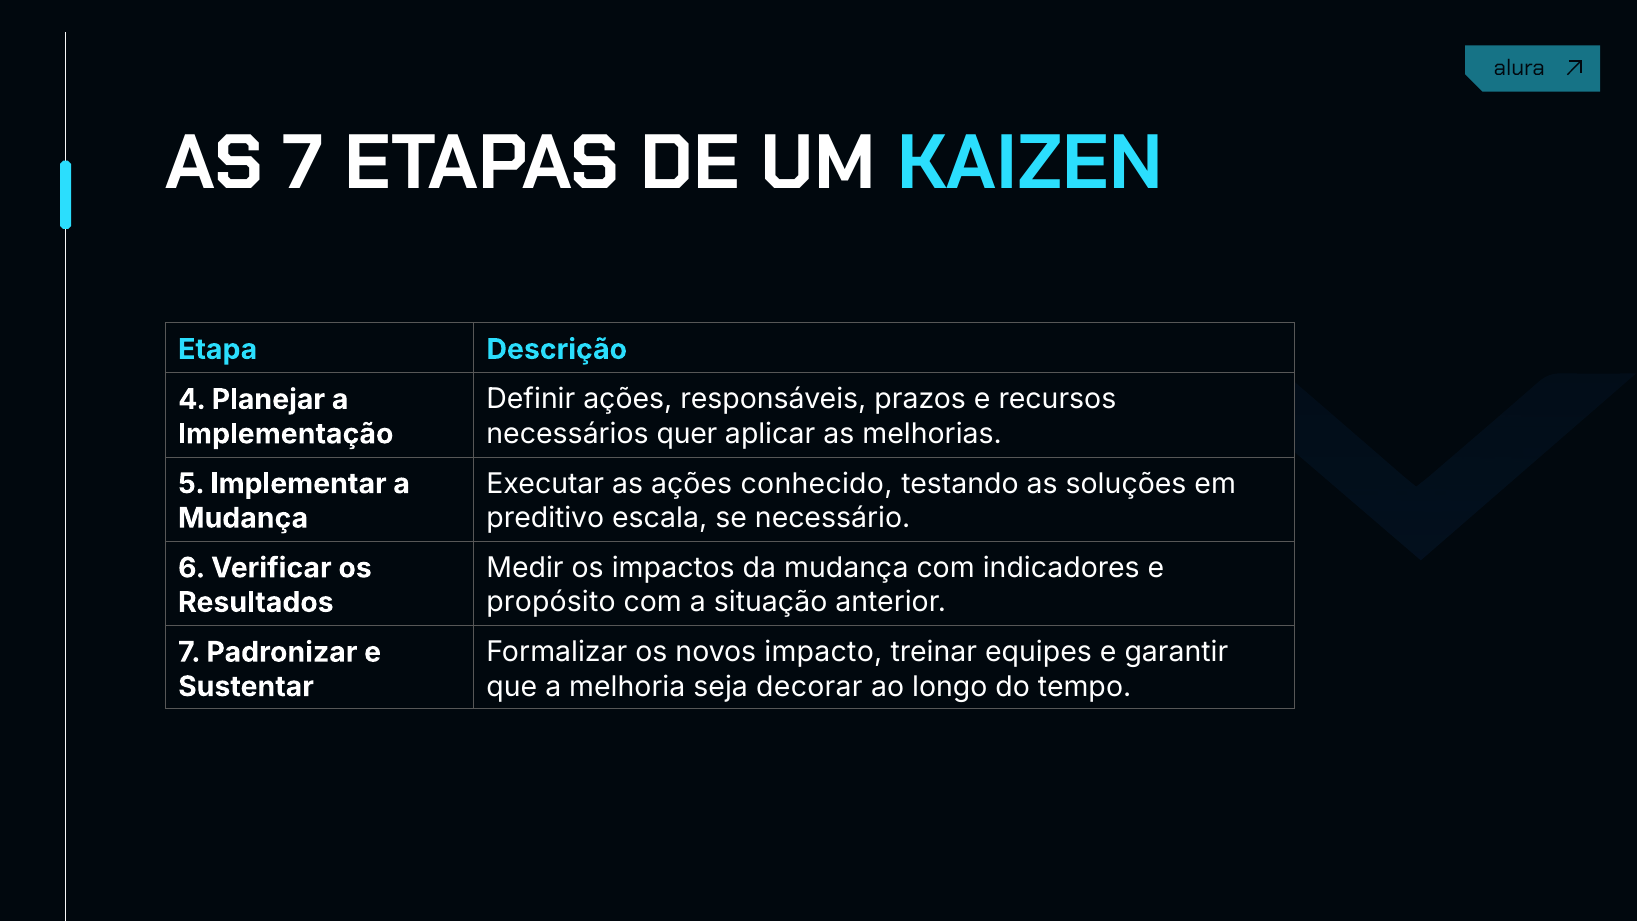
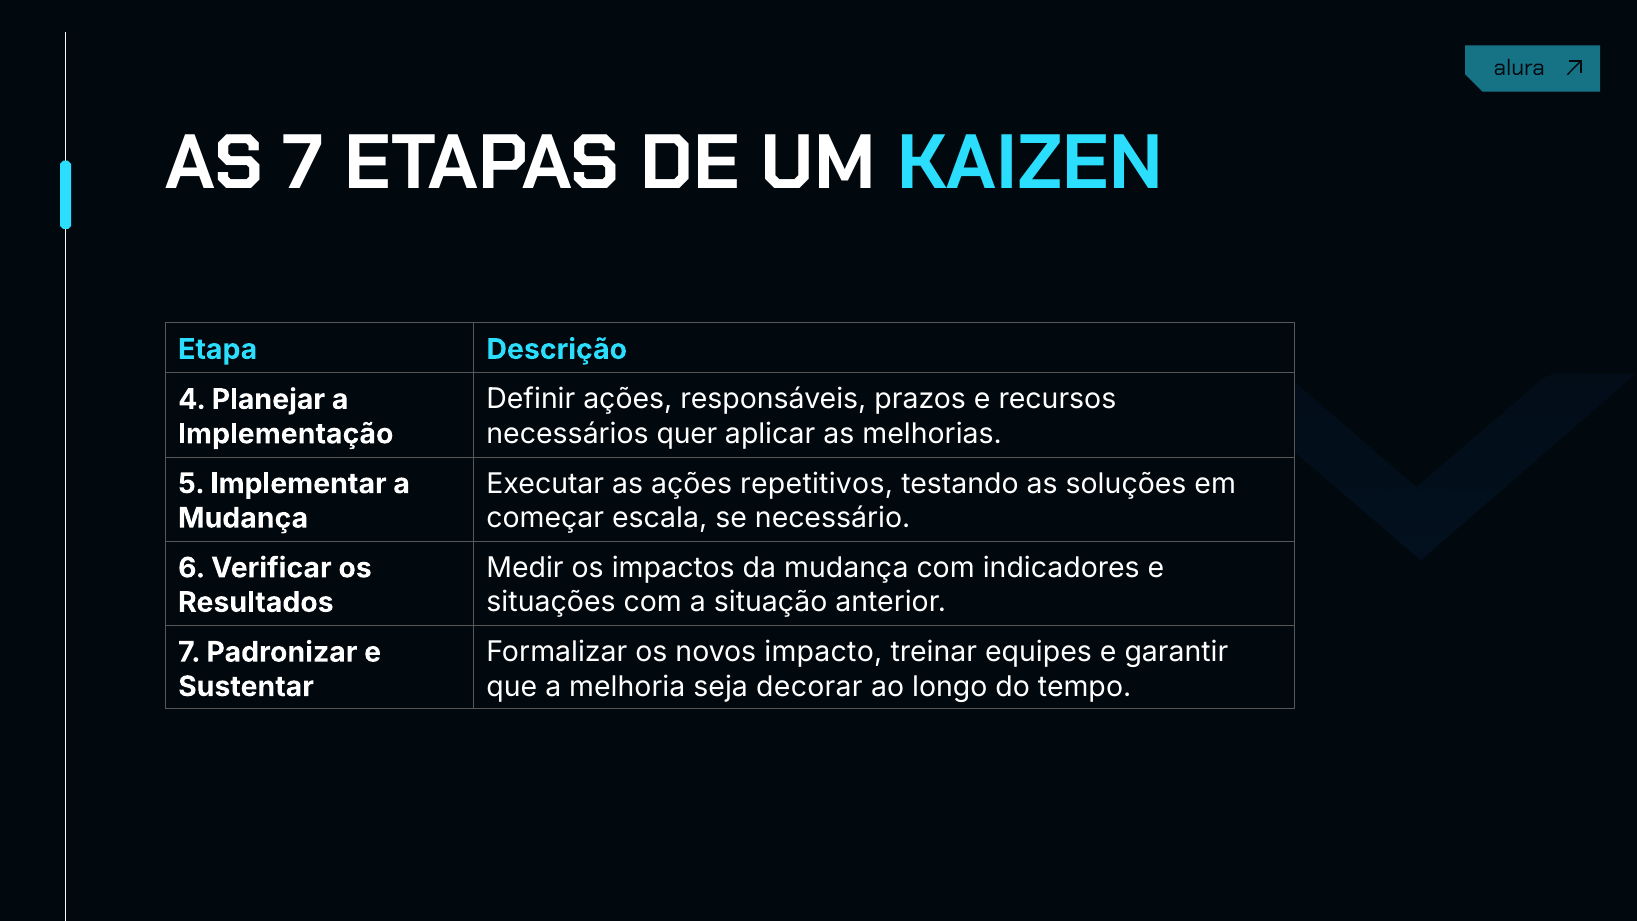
conhecido: conhecido -> repetitivos (817, 484)
preditivo: preditivo -> começar (545, 518)
propósito: propósito -> situações (551, 602)
